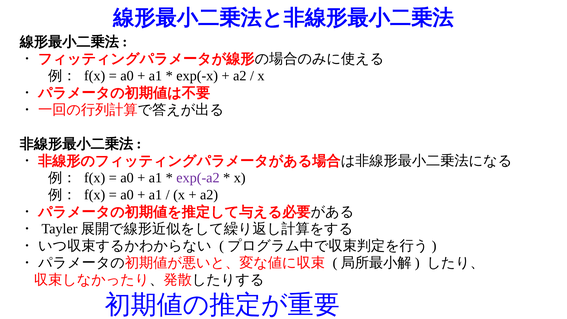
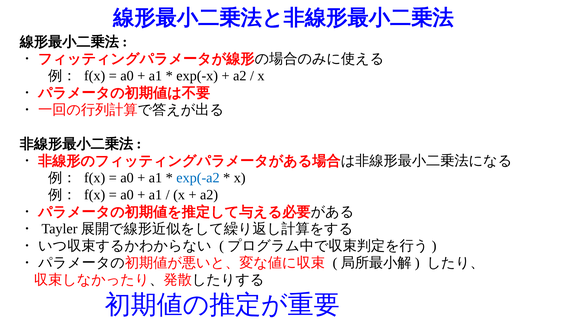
exp(-a2 colour: purple -> blue (198, 178)
